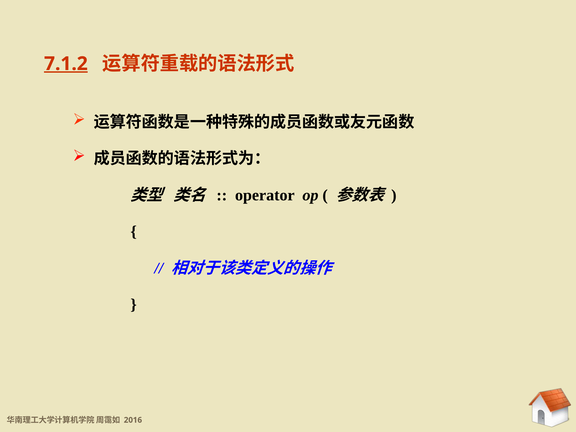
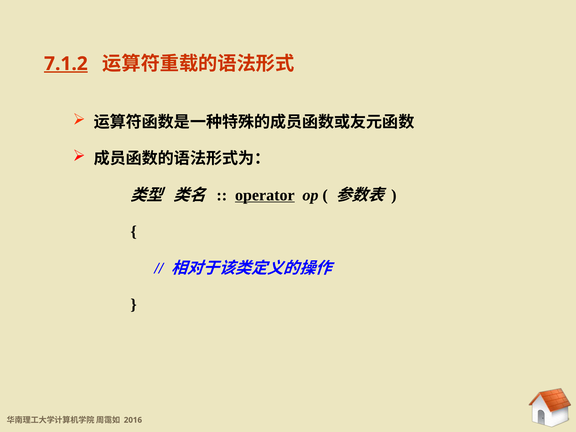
operator underline: none -> present (265, 195)
